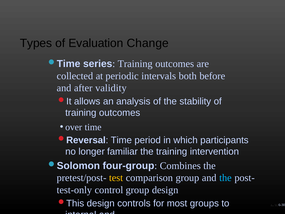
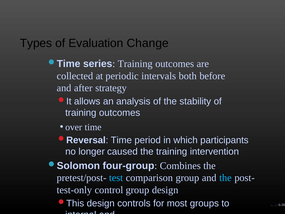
after validity: validity -> strategy (111, 88)
familiar: familiar -> caused (122, 151)
test colour: yellow -> light blue (116, 178)
